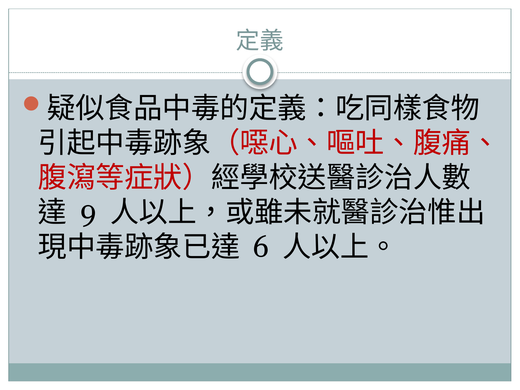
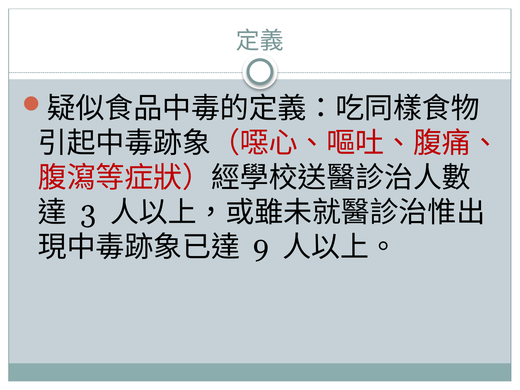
9: 9 -> 3 (88, 213)
6: 6 -> 9 (261, 247)
